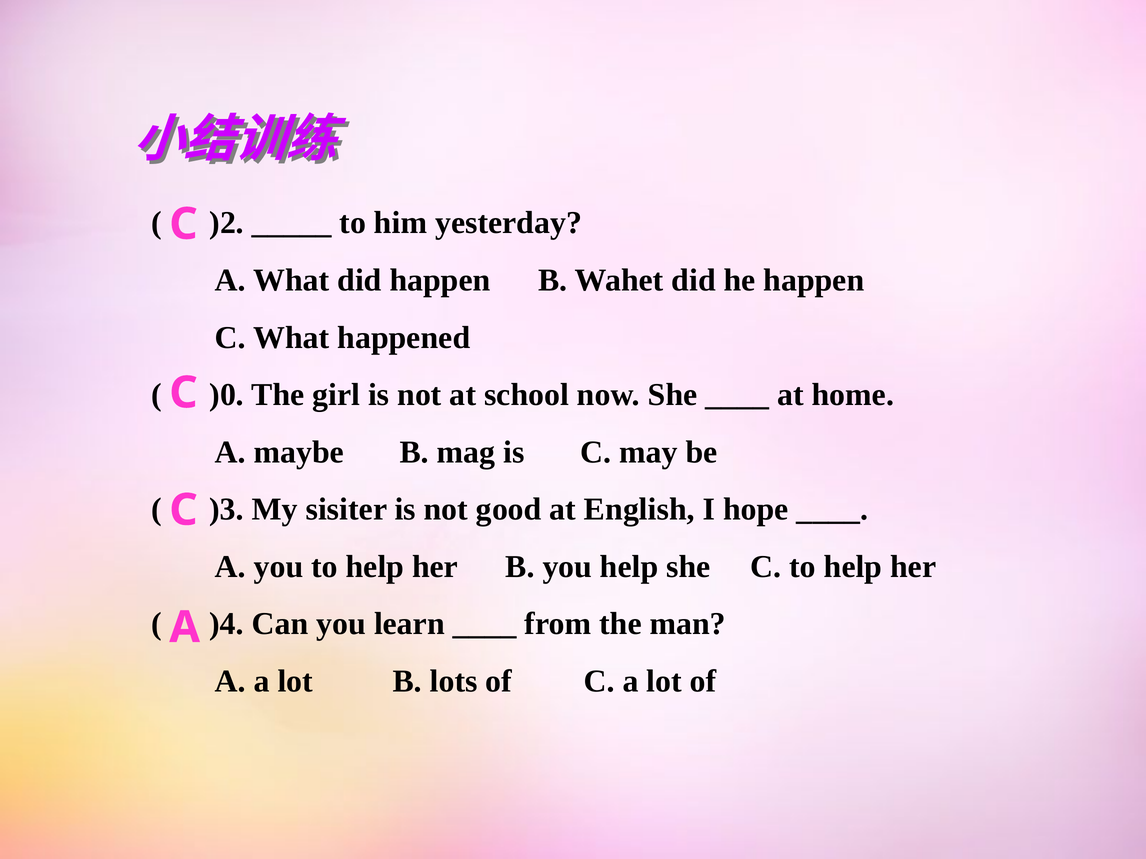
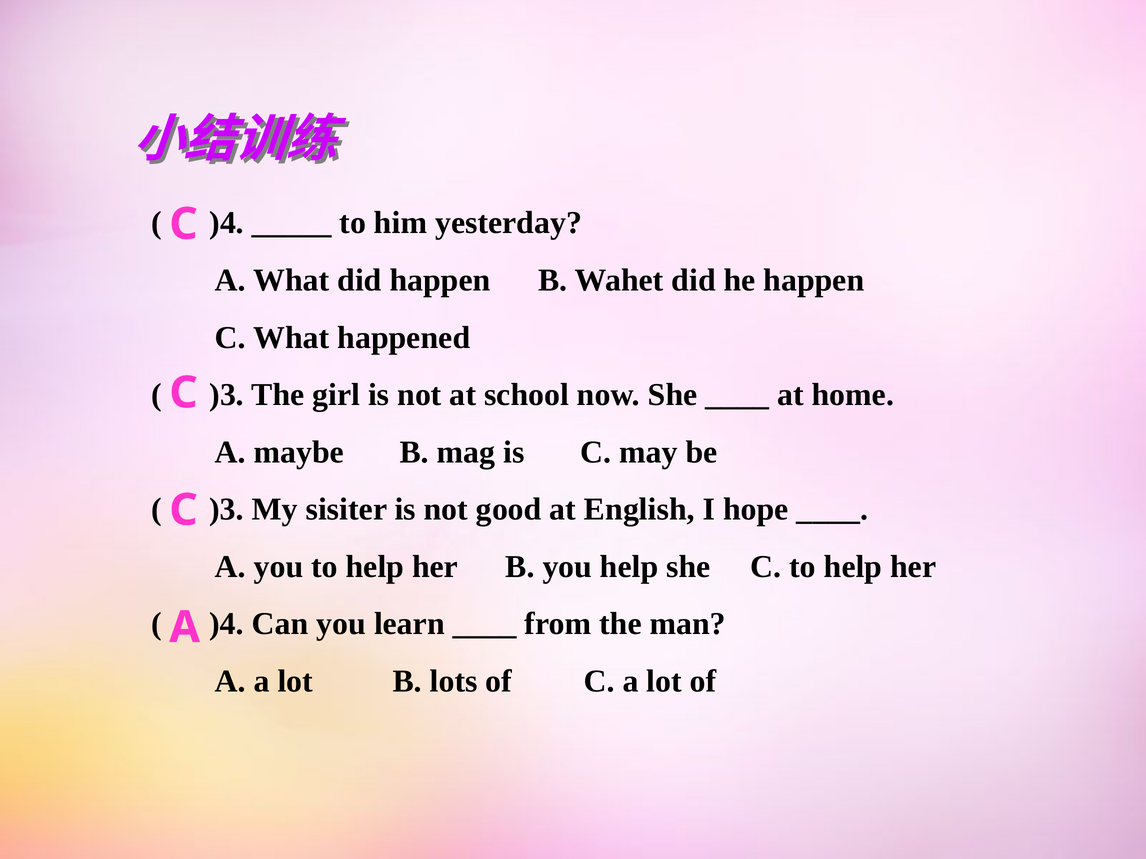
)2: )2 -> )4 (227, 223)
)0: )0 -> )3 (227, 395)
